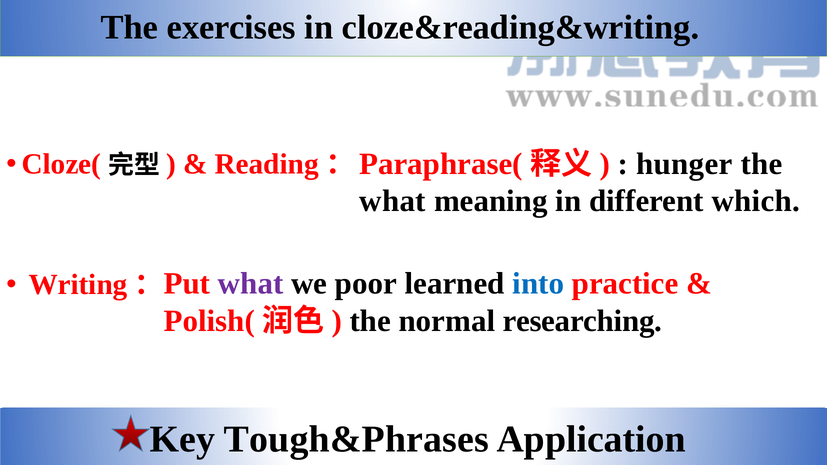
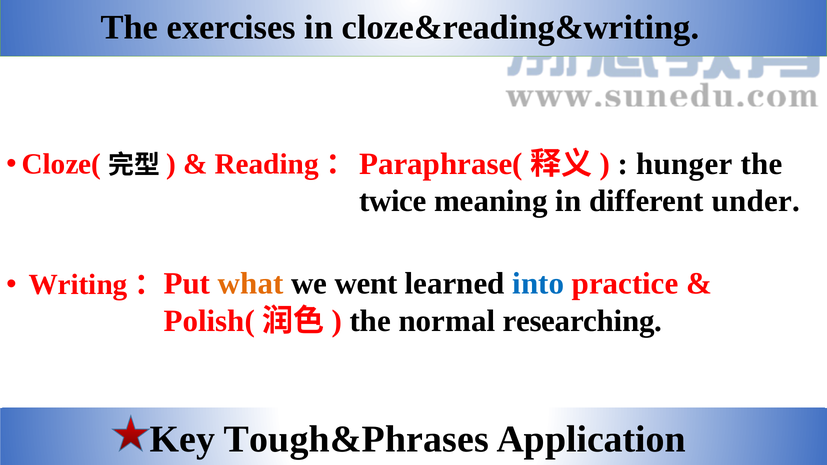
what: what -> twice (393, 201)
which: which -> under (756, 201)
what colour: purple -> orange (251, 284)
poor: poor -> went (366, 284)
